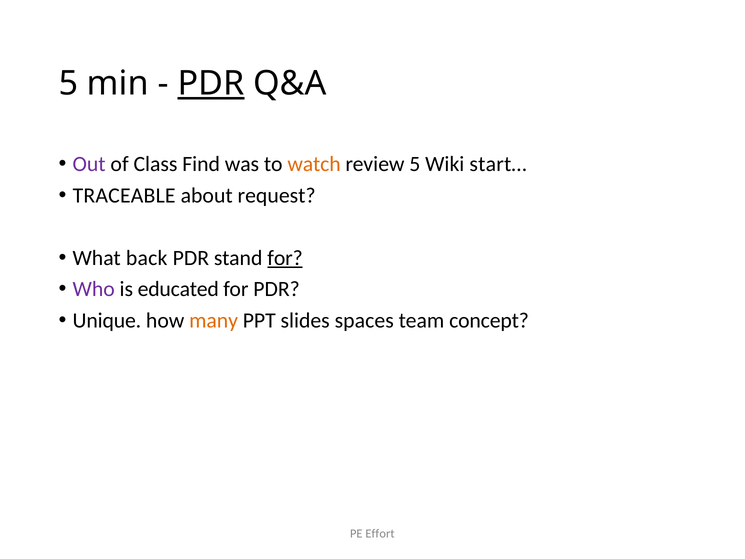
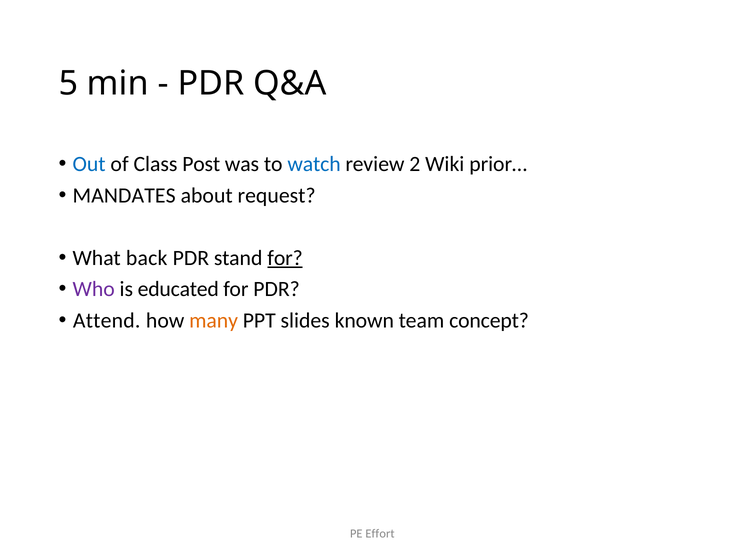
PDR underline: present -> none (211, 84)
Out colour: purple -> blue (89, 164)
Find: Find -> Post (201, 164)
watch colour: orange -> blue (314, 164)
review 5: 5 -> 2 (415, 164)
start…: start… -> prior… (498, 164)
TRACEABLE: TRACEABLE -> MANDATES (124, 195)
Unique: Unique -> Attend (107, 320)
spaces: spaces -> known (364, 320)
